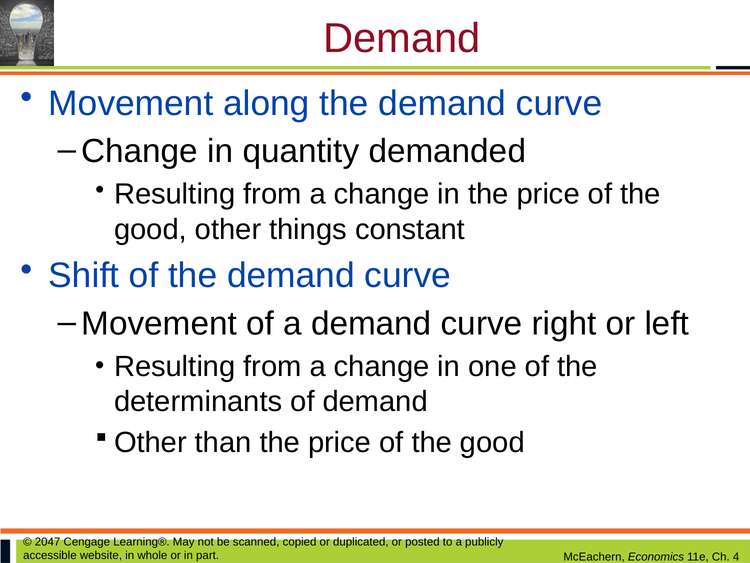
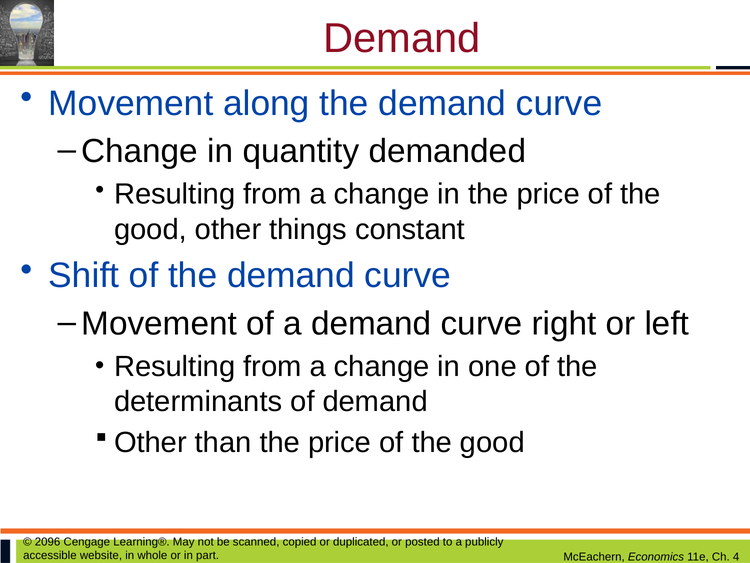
2047: 2047 -> 2096 (48, 541)
